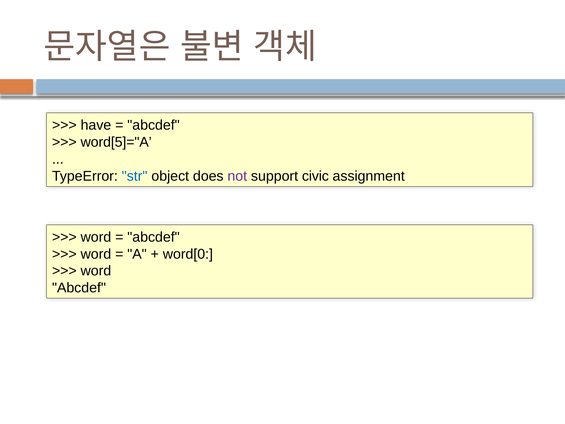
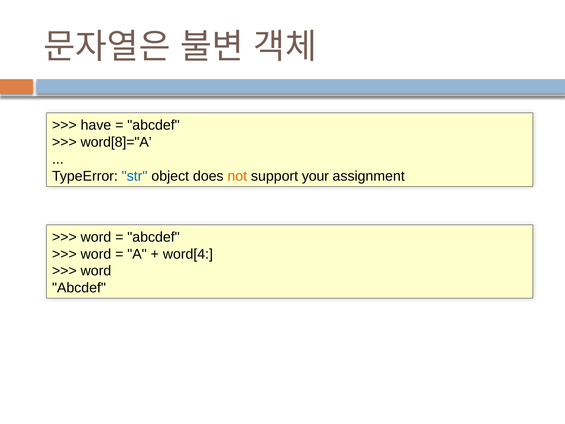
word[5]="A: word[5]="A -> word[8]="A (116, 142)
not colour: purple -> orange (237, 176)
civic: civic -> your (315, 176)
word[0: word[0 -> word[4 (188, 254)
